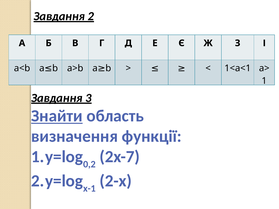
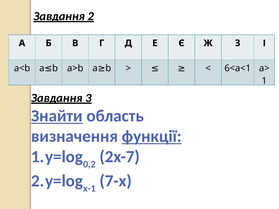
1<a<1: 1<a<1 -> 6<a<1 (238, 68)
функції underline: none -> present (152, 137)
2-x: 2-x -> 7-x (116, 181)
